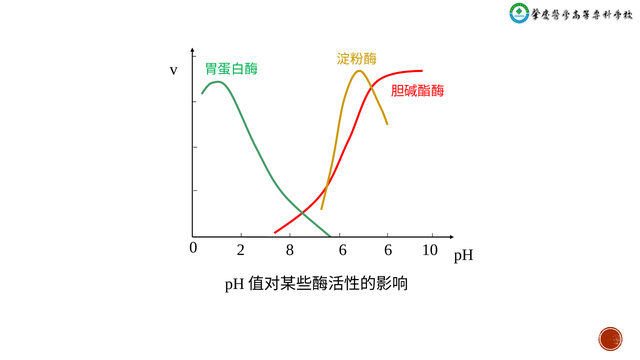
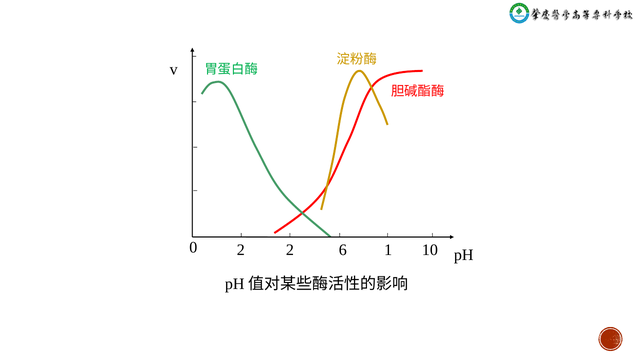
2 8: 8 -> 2 (290, 250)
6 6: 6 -> 1 (388, 250)
